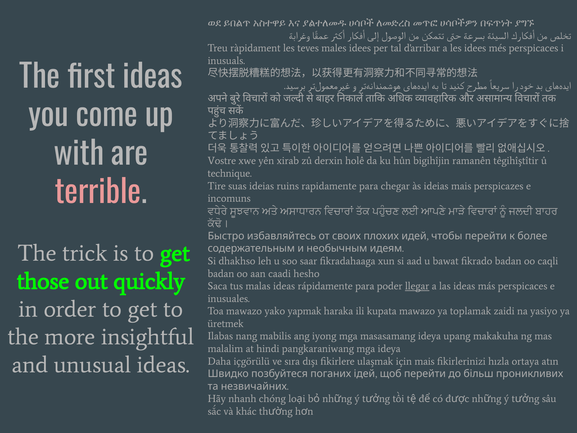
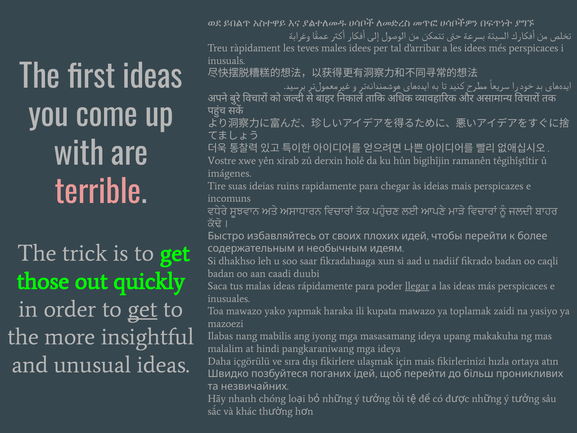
technique: technique -> imágenes (230, 173)
bawat: bawat -> nadiif (446, 261)
hesho: hesho -> duubi (306, 273)
get underline: none -> present (143, 309)
üretmek: üretmek -> mazoezi (226, 323)
